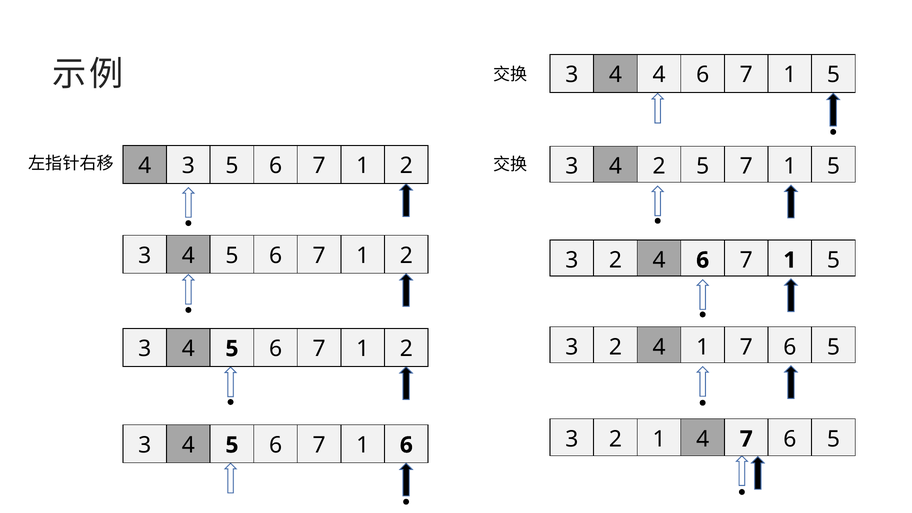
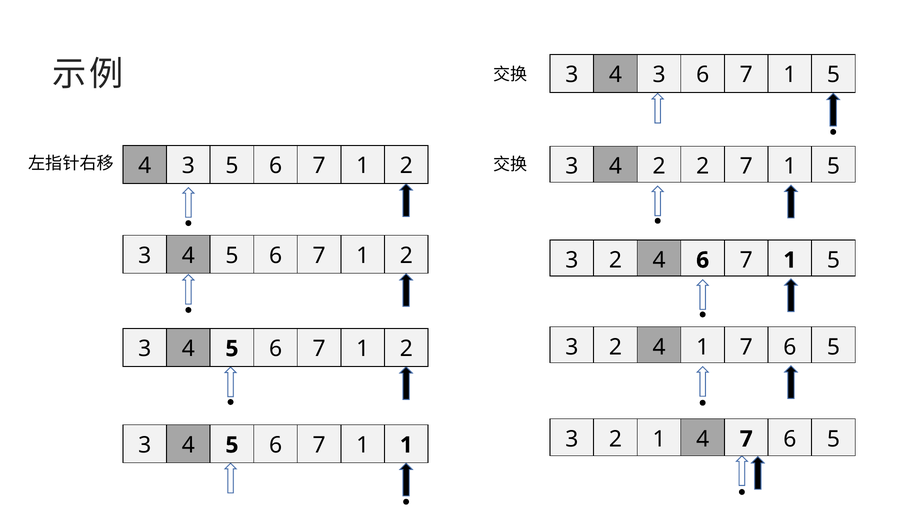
3 4 4: 4 -> 3 (659, 75)
2 5: 5 -> 2 (703, 166)
1 6: 6 -> 1 (406, 445)
